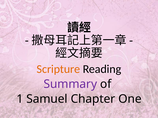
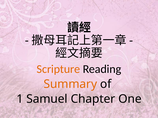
Summary colour: purple -> orange (70, 84)
